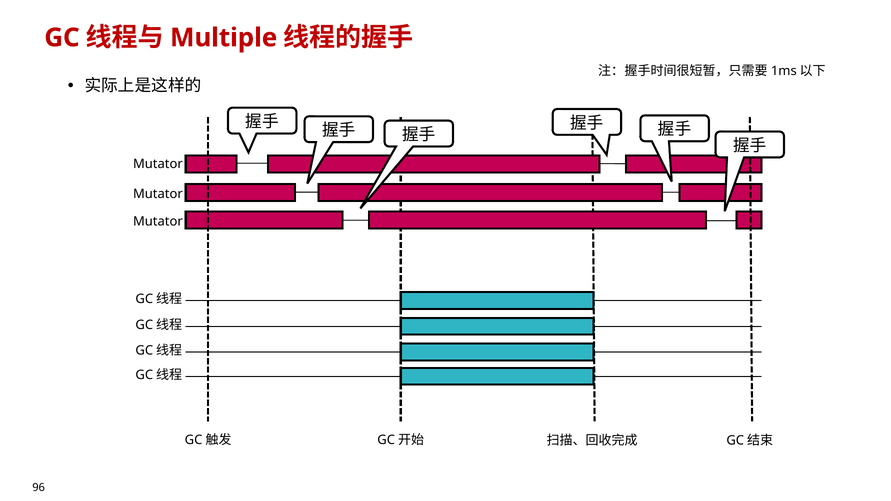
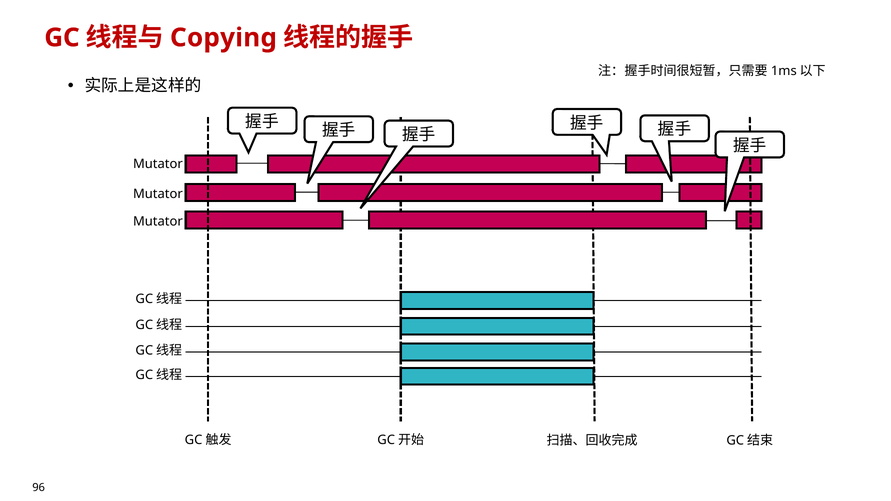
Multiple: Multiple -> Copying (223, 38)
